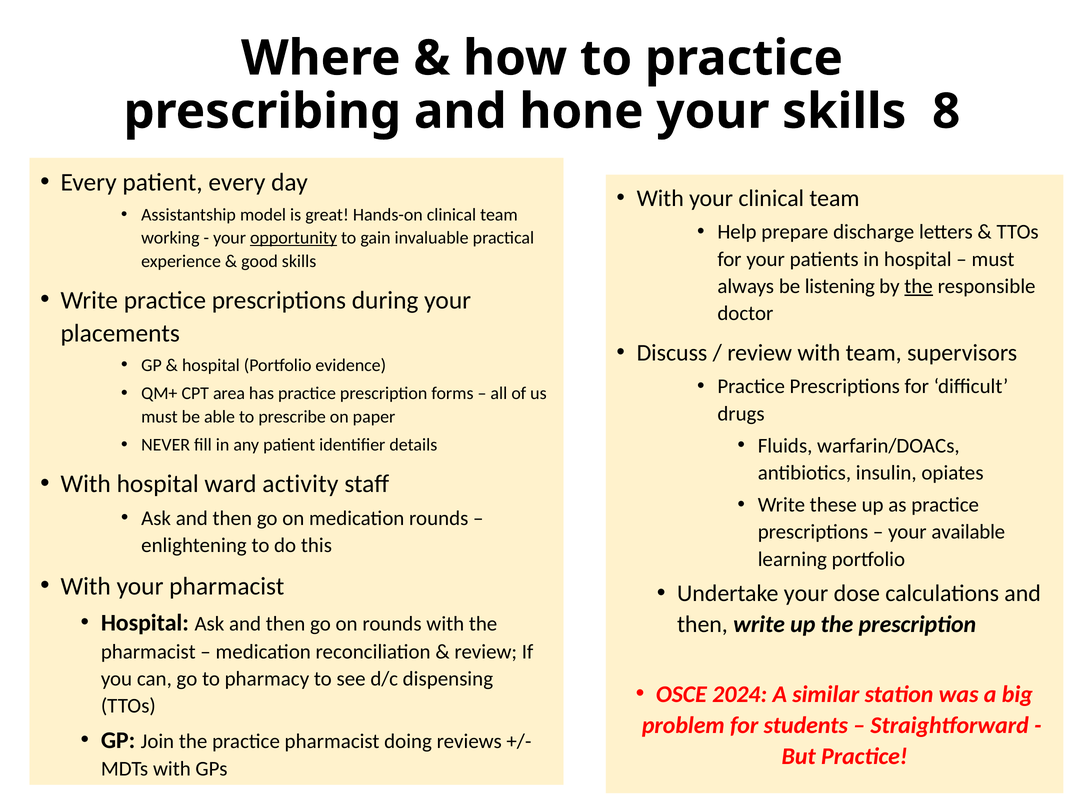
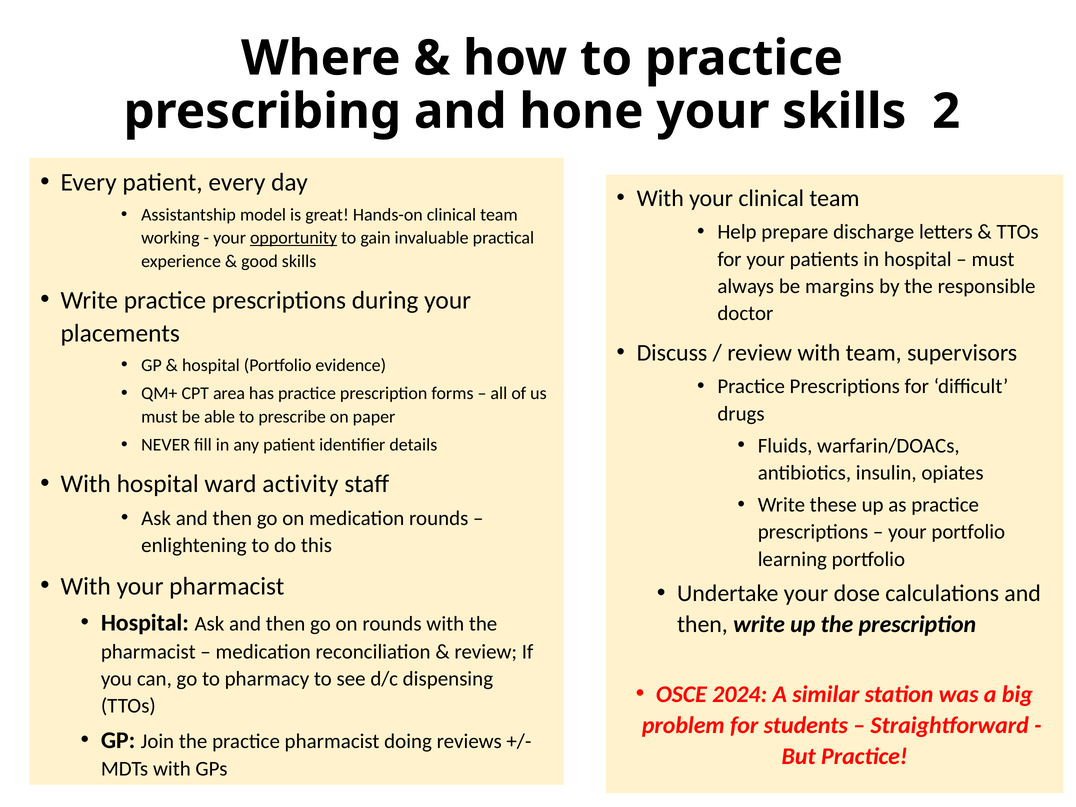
8: 8 -> 2 (946, 112)
listening: listening -> margins (840, 286)
the underline: present -> none (919, 286)
your available: available -> portfolio (968, 532)
